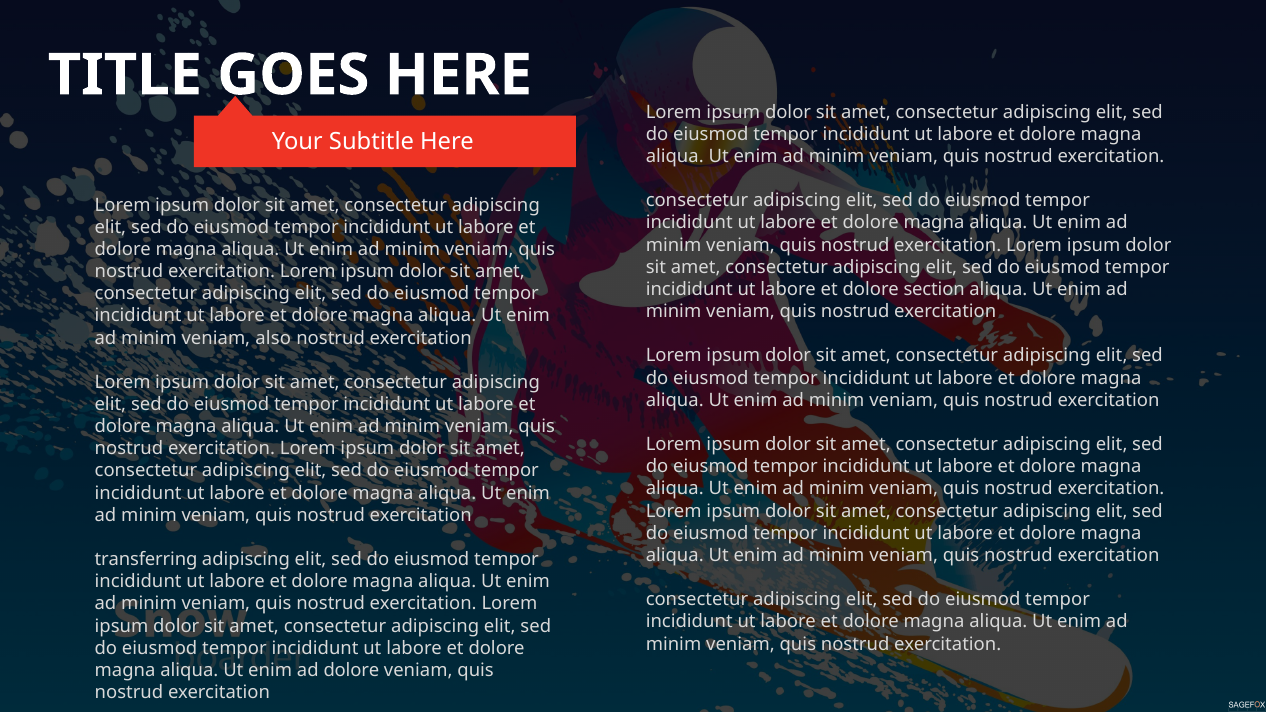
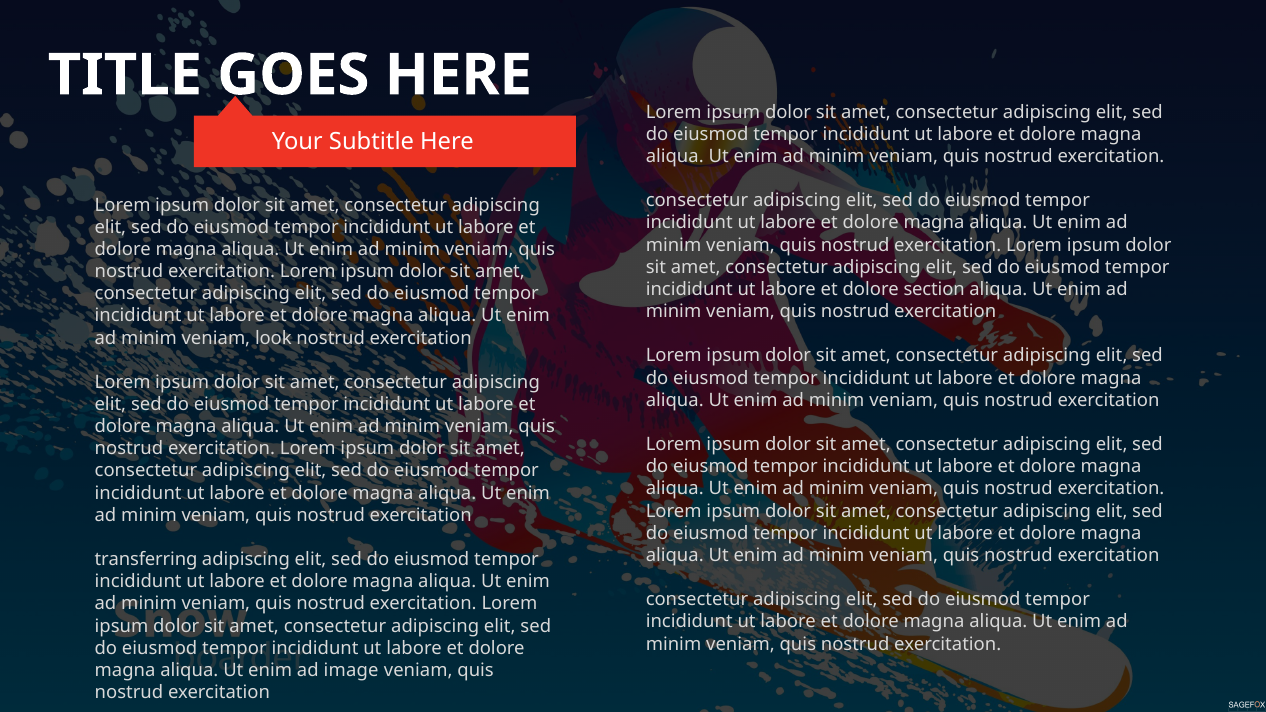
also: also -> look (273, 338)
ad dolore: dolore -> image (351, 670)
